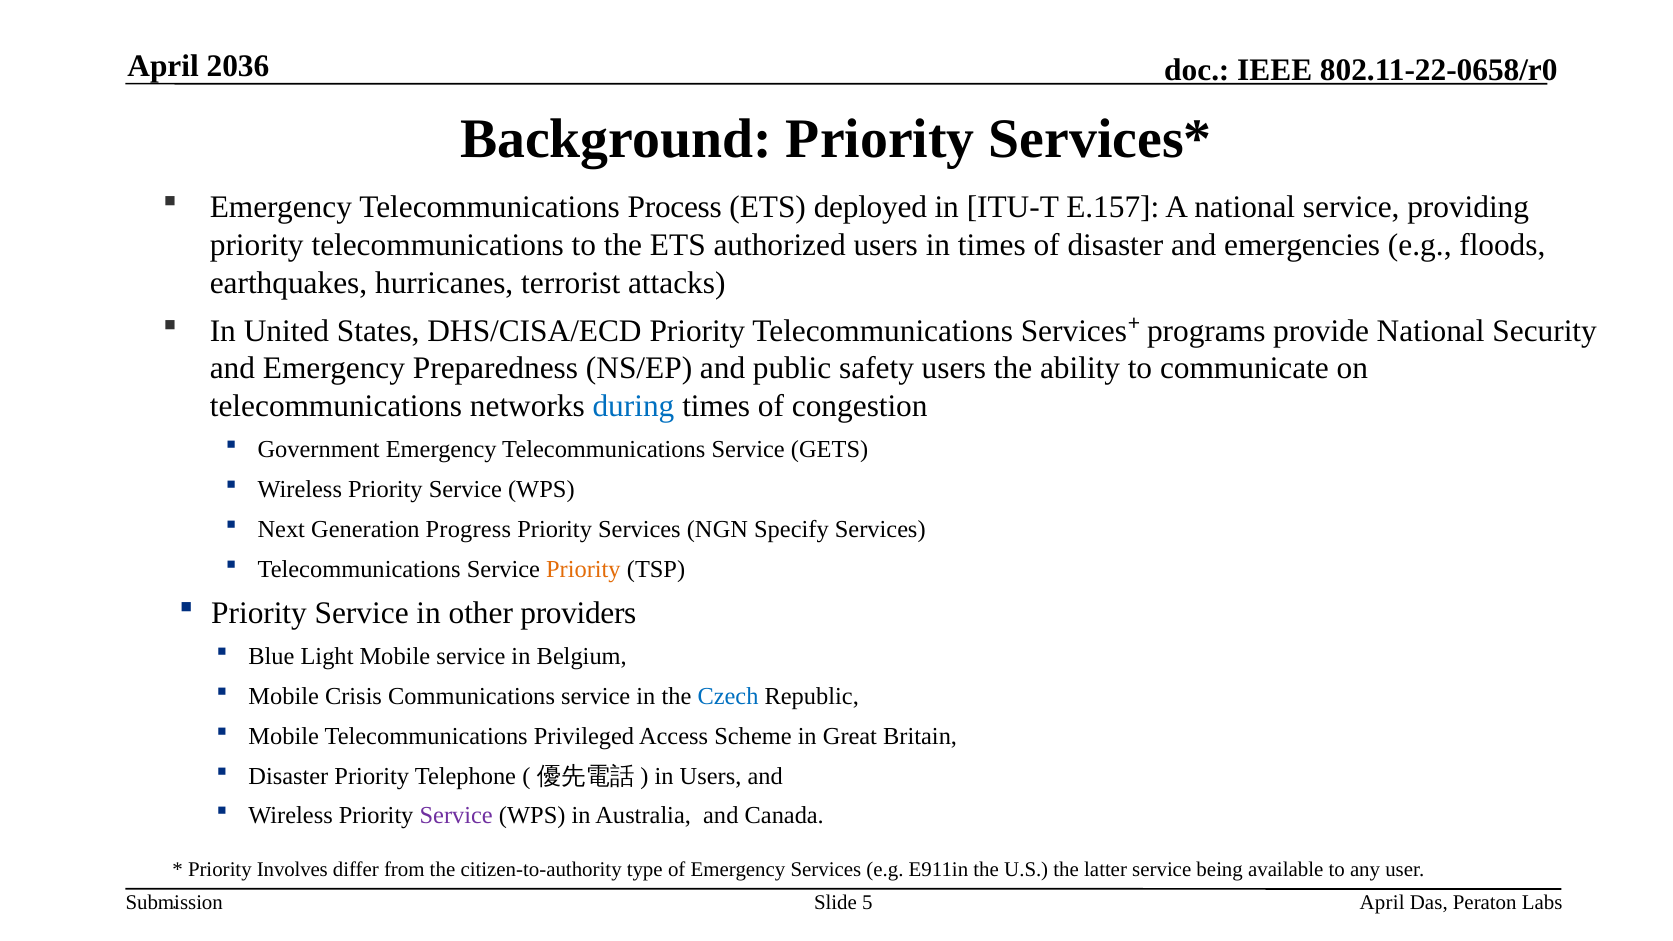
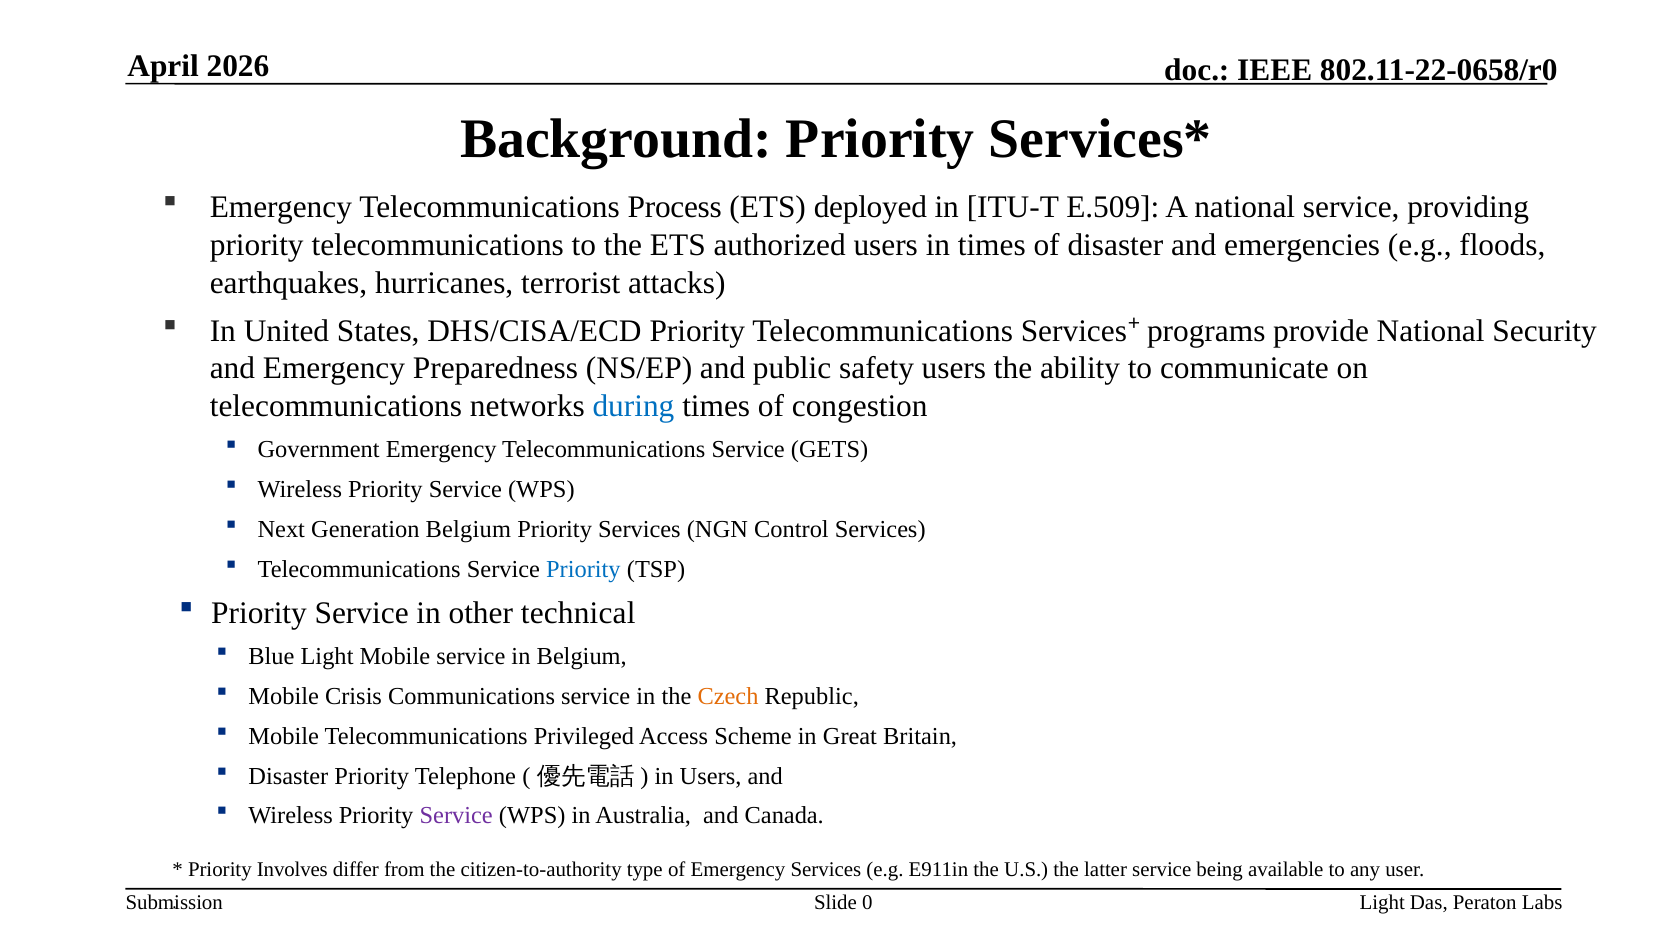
2036: 2036 -> 2026 (238, 67)
E.157: E.157 -> E.509 (1113, 208)
Generation Progress: Progress -> Belgium (468, 529)
Specify: Specify -> Control (791, 529)
Priority colour: orange -> blue (583, 569)
providers: providers -> technical (578, 613)
Czech colour: blue -> orange (728, 697)
5: 5 -> 0 (867, 903)
April: April -> Light (1382, 903)
